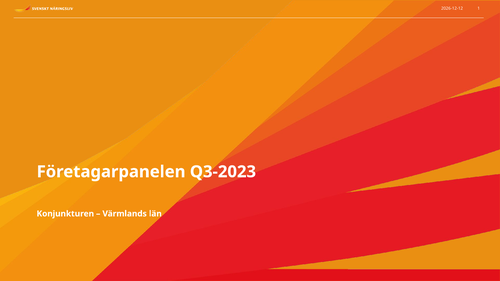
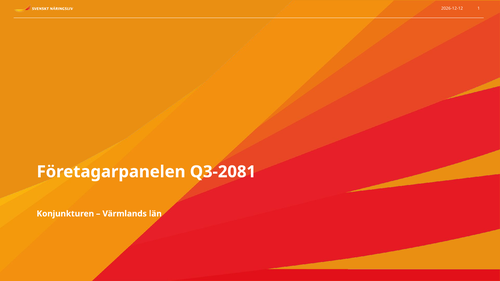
Q3-2023: Q3-2023 -> Q3-2081 (223, 172)
